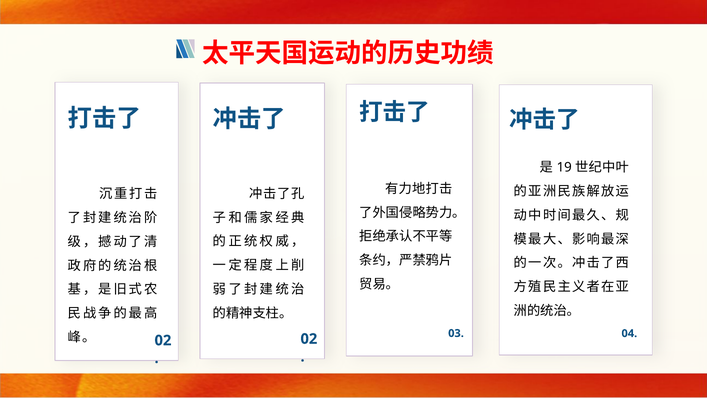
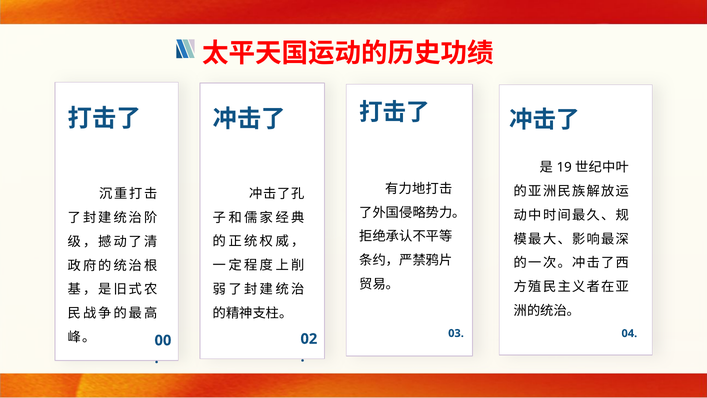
02: 02 -> 00 (163, 340)
